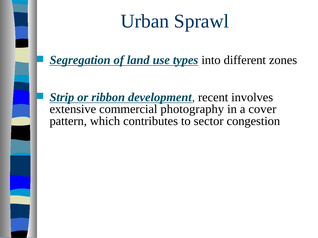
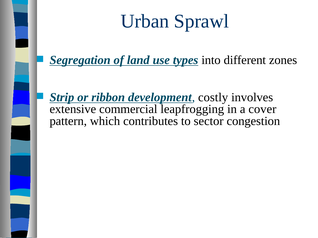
recent: recent -> costly (213, 97)
photography: photography -> leapfrogging (192, 109)
